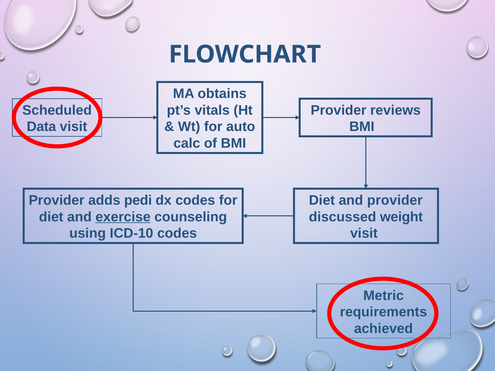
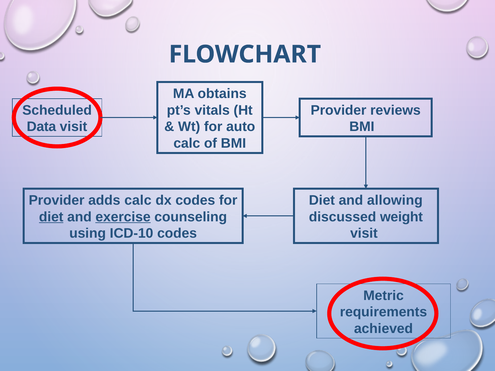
adds pedi: pedi -> calc (138, 200)
and provider: provider -> allowing (395, 200)
diet underline: none -> present (51, 217)
